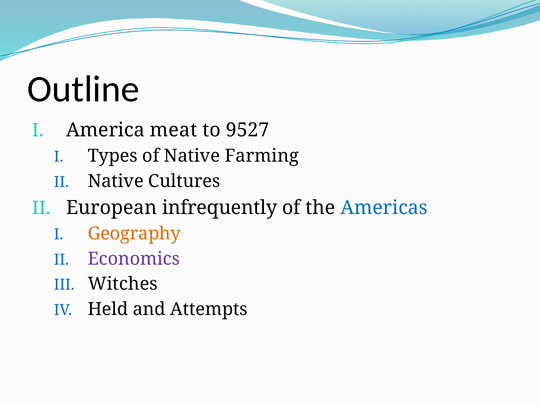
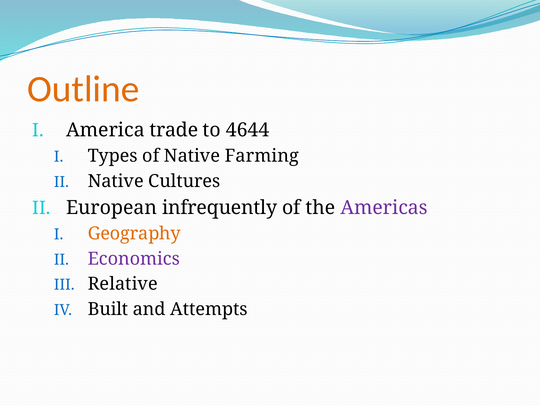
Outline colour: black -> orange (83, 89)
meat: meat -> trade (174, 130)
9527: 9527 -> 4644 (248, 130)
Americas colour: blue -> purple (384, 208)
Witches: Witches -> Relative (123, 284)
Held: Held -> Built (108, 309)
